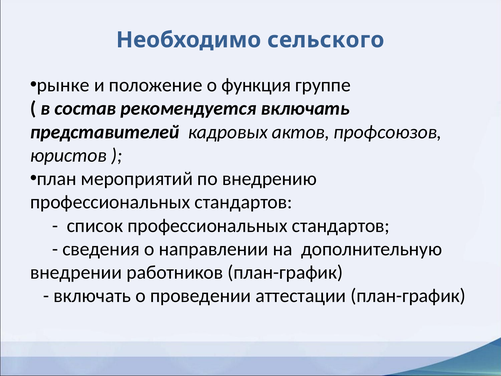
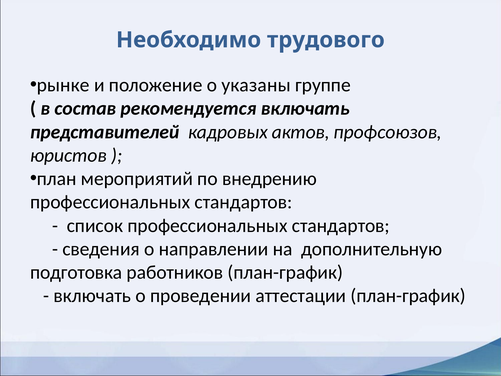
сельского: сельского -> трудового (326, 40)
функция: функция -> указаны (256, 85)
внедрении: внедрении -> подготовка (76, 272)
